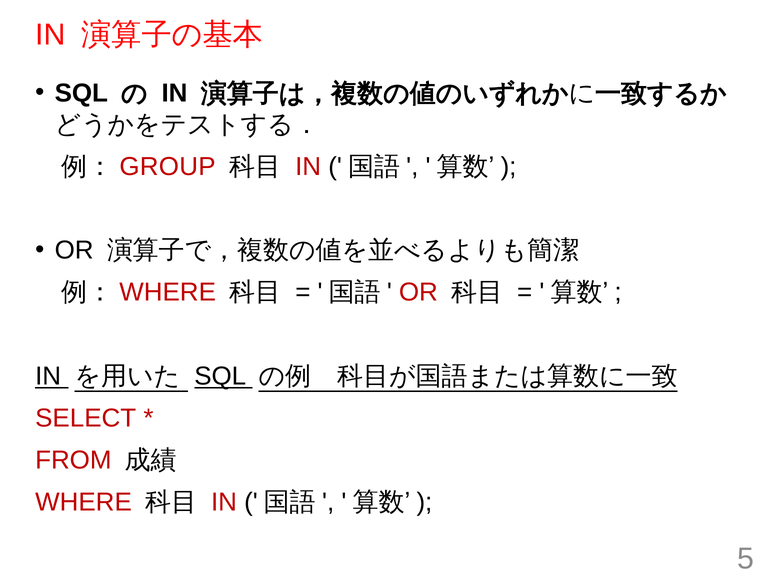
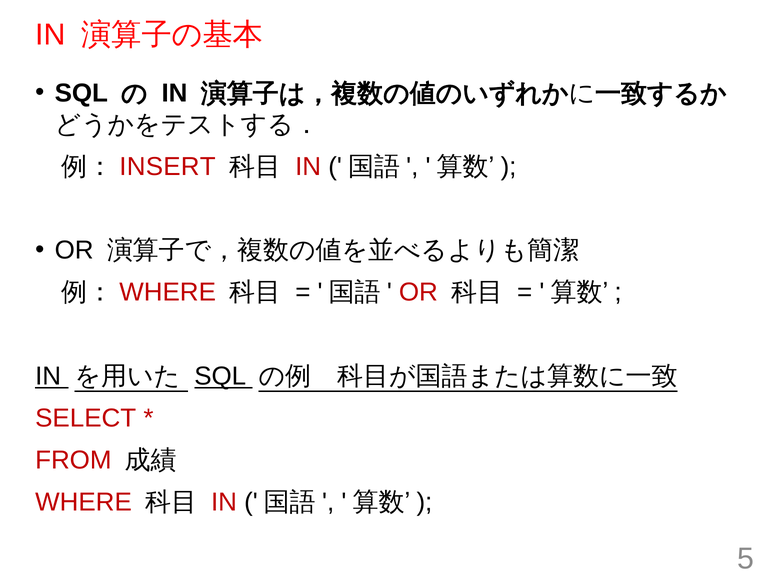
GROUP: GROUP -> INSERT (168, 167)
